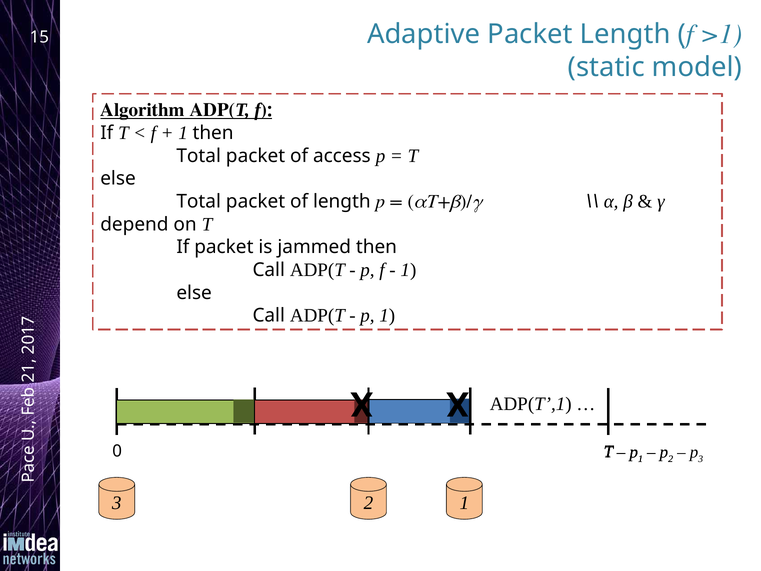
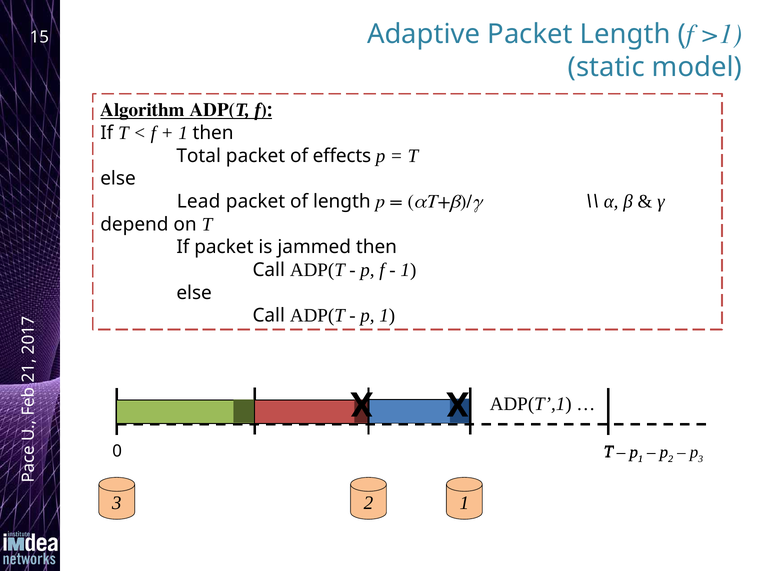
access: access -> effects (342, 156)
Total: Total -> Lead (199, 201)
